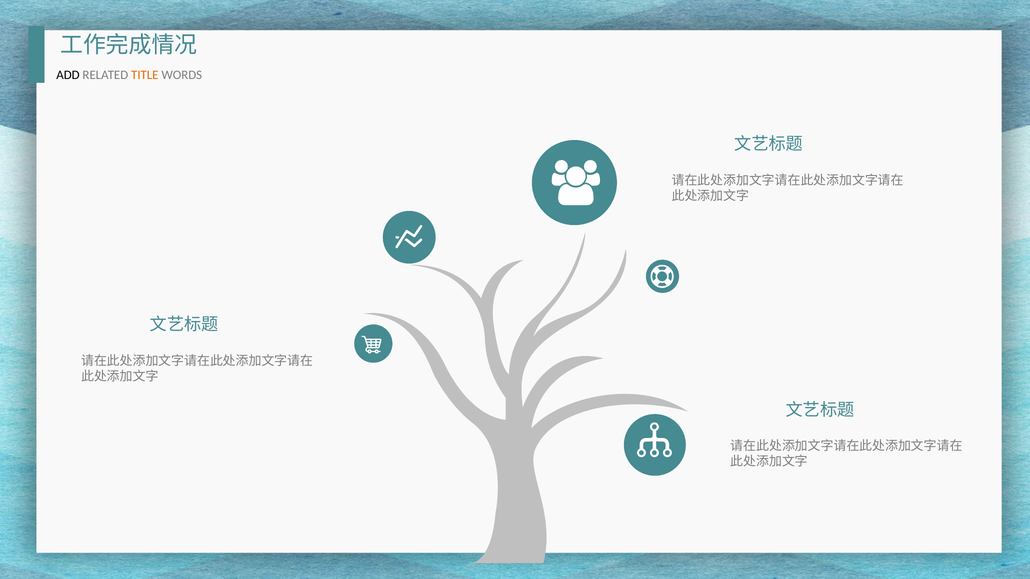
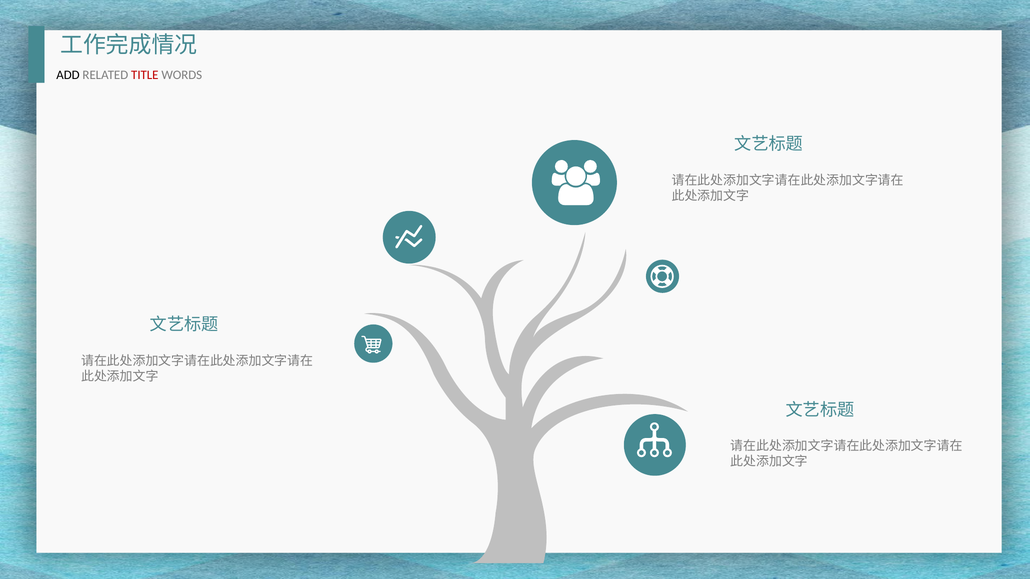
TITLE colour: orange -> red (145, 75)
